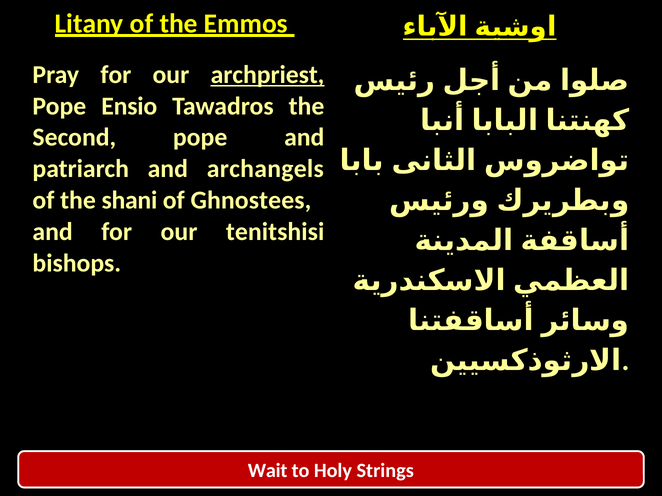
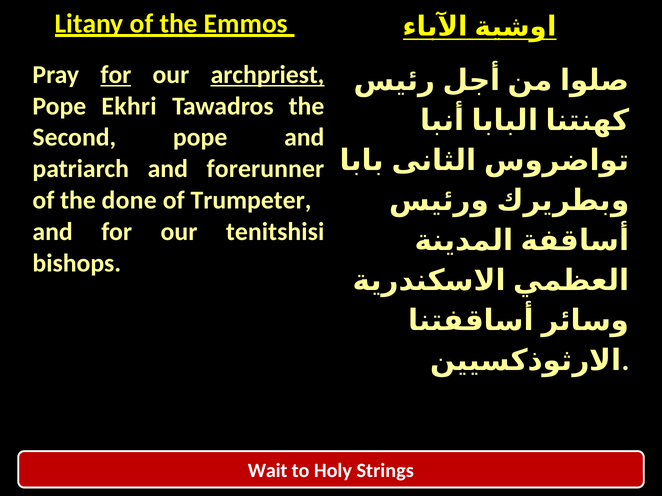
for underline: none -> present (116, 75)
Ensio: Ensio -> Ekhri (129, 106)
archangels: archangels -> forerunner (265, 169)
shani: shani -> done (129, 201)
Ghnostees: Ghnostees -> Trumpeter (251, 201)
